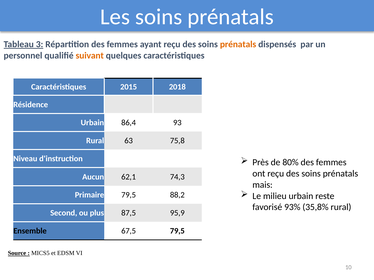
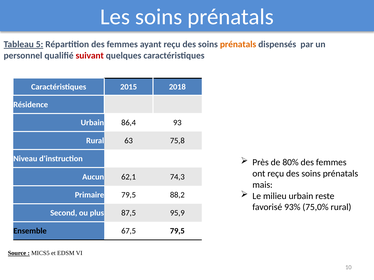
3: 3 -> 5 (40, 44)
suivant colour: orange -> red (90, 56)
35,8%: 35,8% -> 75,0% (316, 208)
